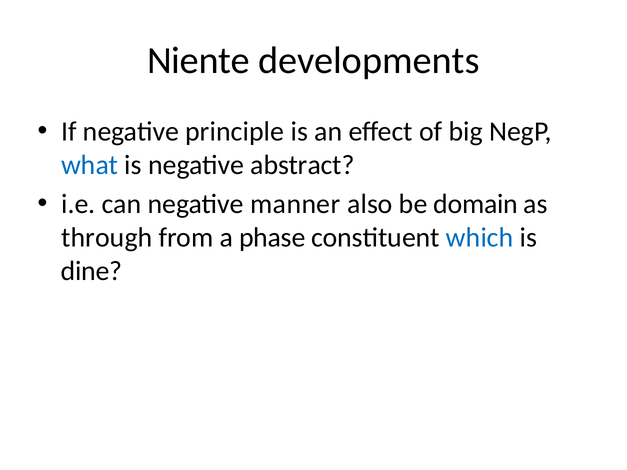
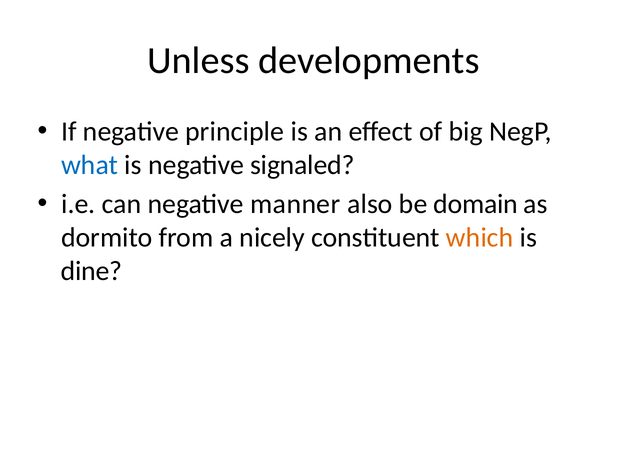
Niente: Niente -> Unless (198, 61)
abstract: abstract -> signaled (302, 165)
through: through -> dormito (107, 238)
phase: phase -> nicely (272, 238)
which colour: blue -> orange (480, 238)
